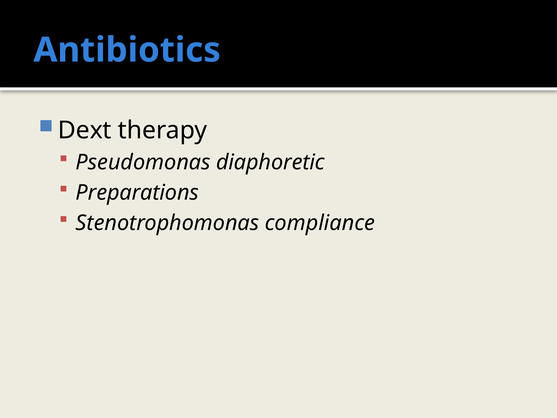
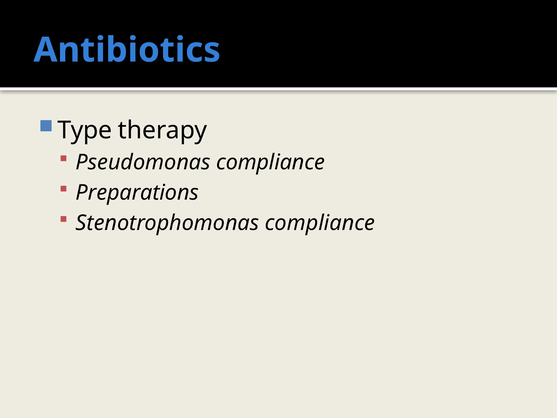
Dext: Dext -> Type (85, 130)
Pseudomonas diaphoretic: diaphoretic -> compliance (270, 162)
